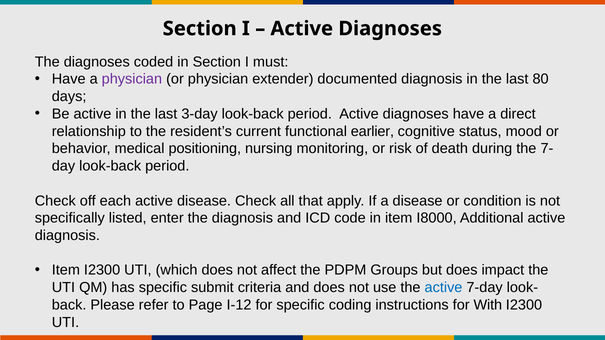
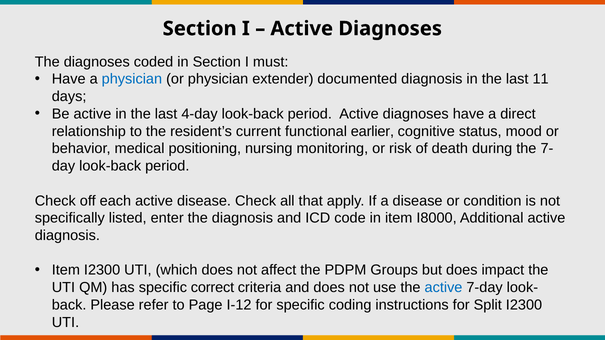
physician colour: purple -> blue (132, 79)
80: 80 -> 11 (541, 79)
3-day: 3-day -> 4-day (200, 114)
submit: submit -> correct (212, 288)
With: With -> Split (488, 305)
